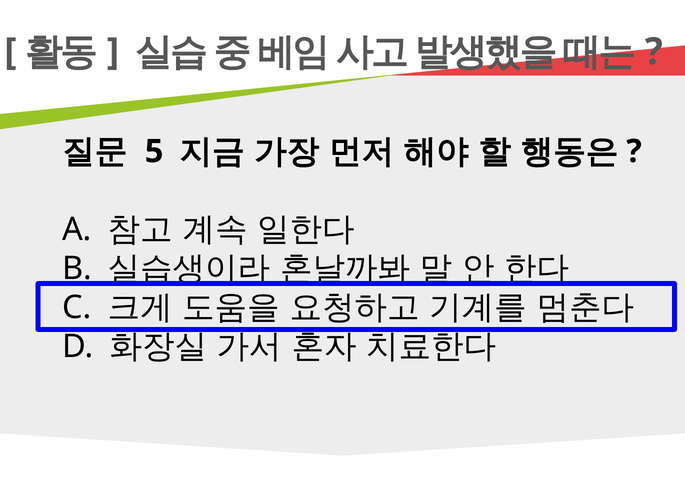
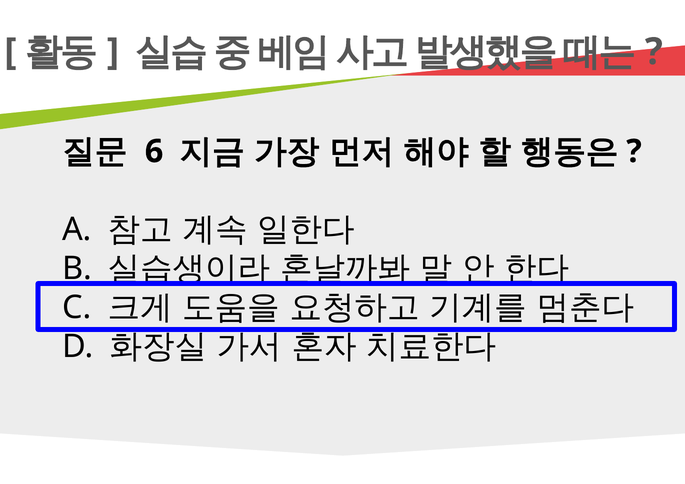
5: 5 -> 6 (154, 152)
